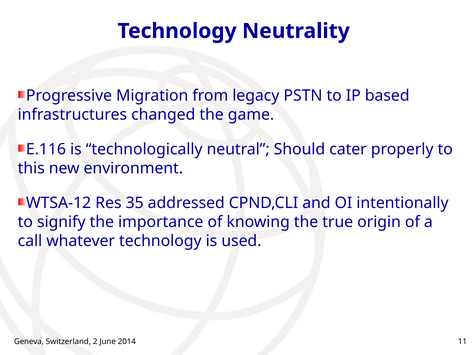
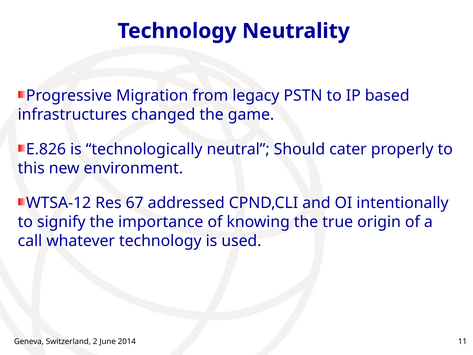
E.116: E.116 -> E.826 (46, 149)
35: 35 -> 67 (135, 203)
